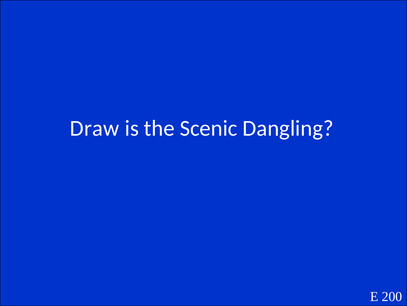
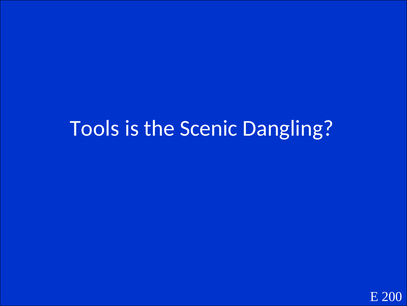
Draw: Draw -> Tools (95, 128)
